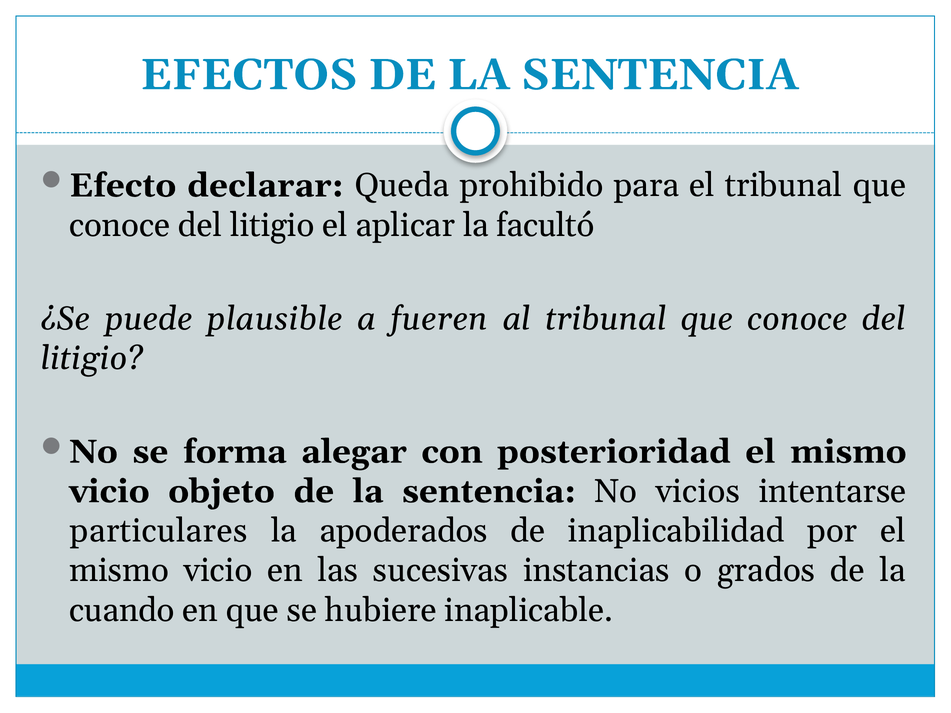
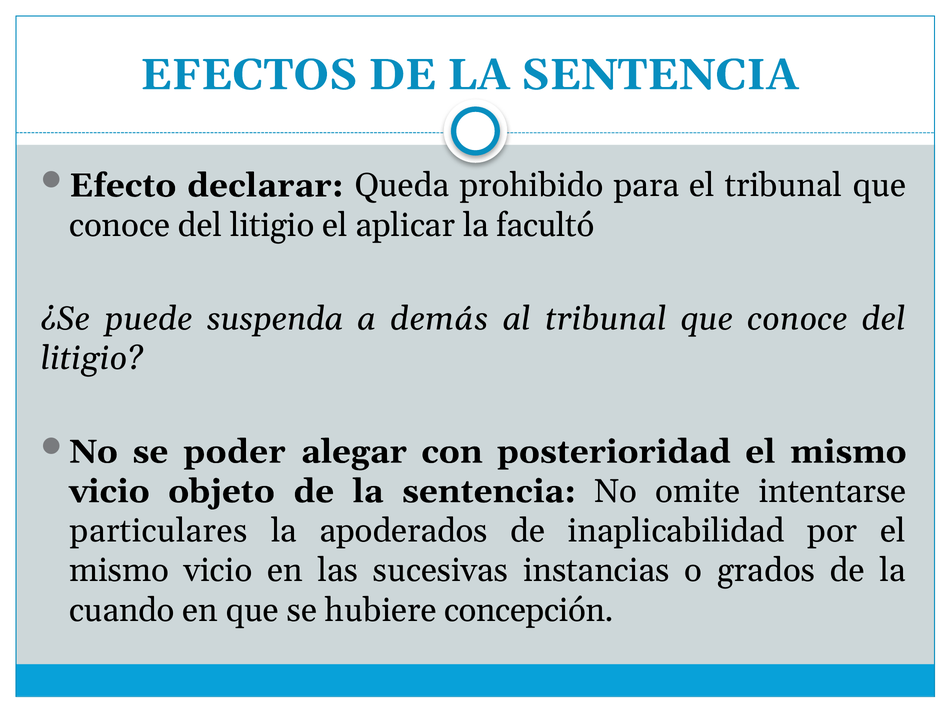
plausible: plausible -> suspenda (275, 319)
fueren: fueren -> demás (439, 319)
forma: forma -> poder (235, 452)
vicios: vicios -> omite (698, 492)
inaplicable: inaplicable -> concepción (529, 610)
